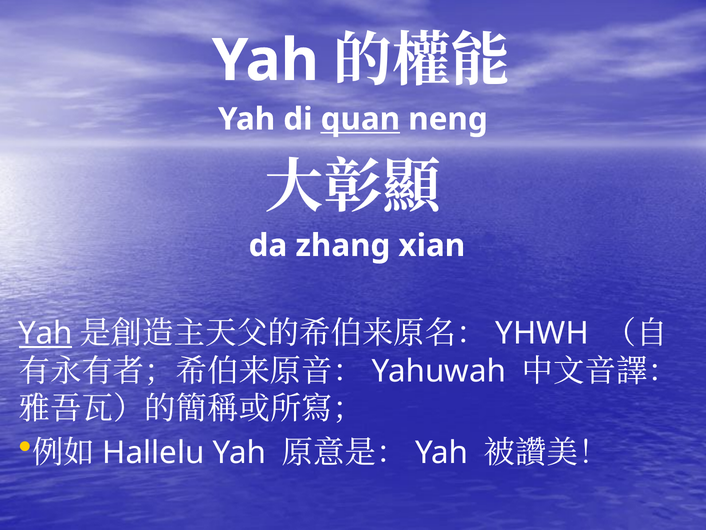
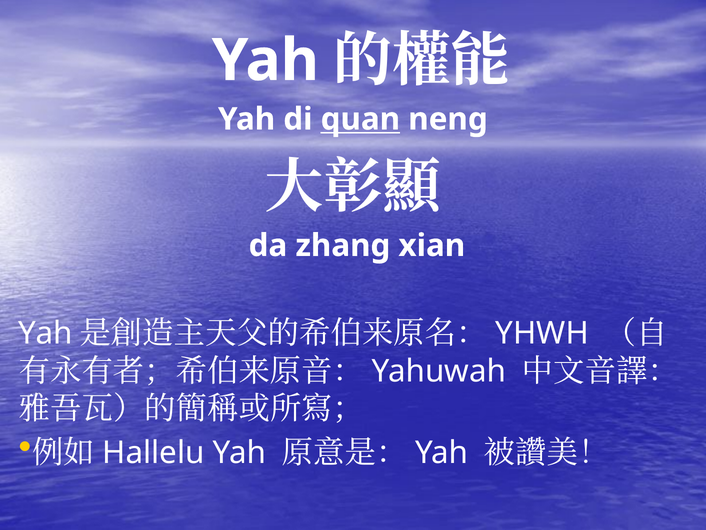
Yah underline: present -> none (46, 333)
